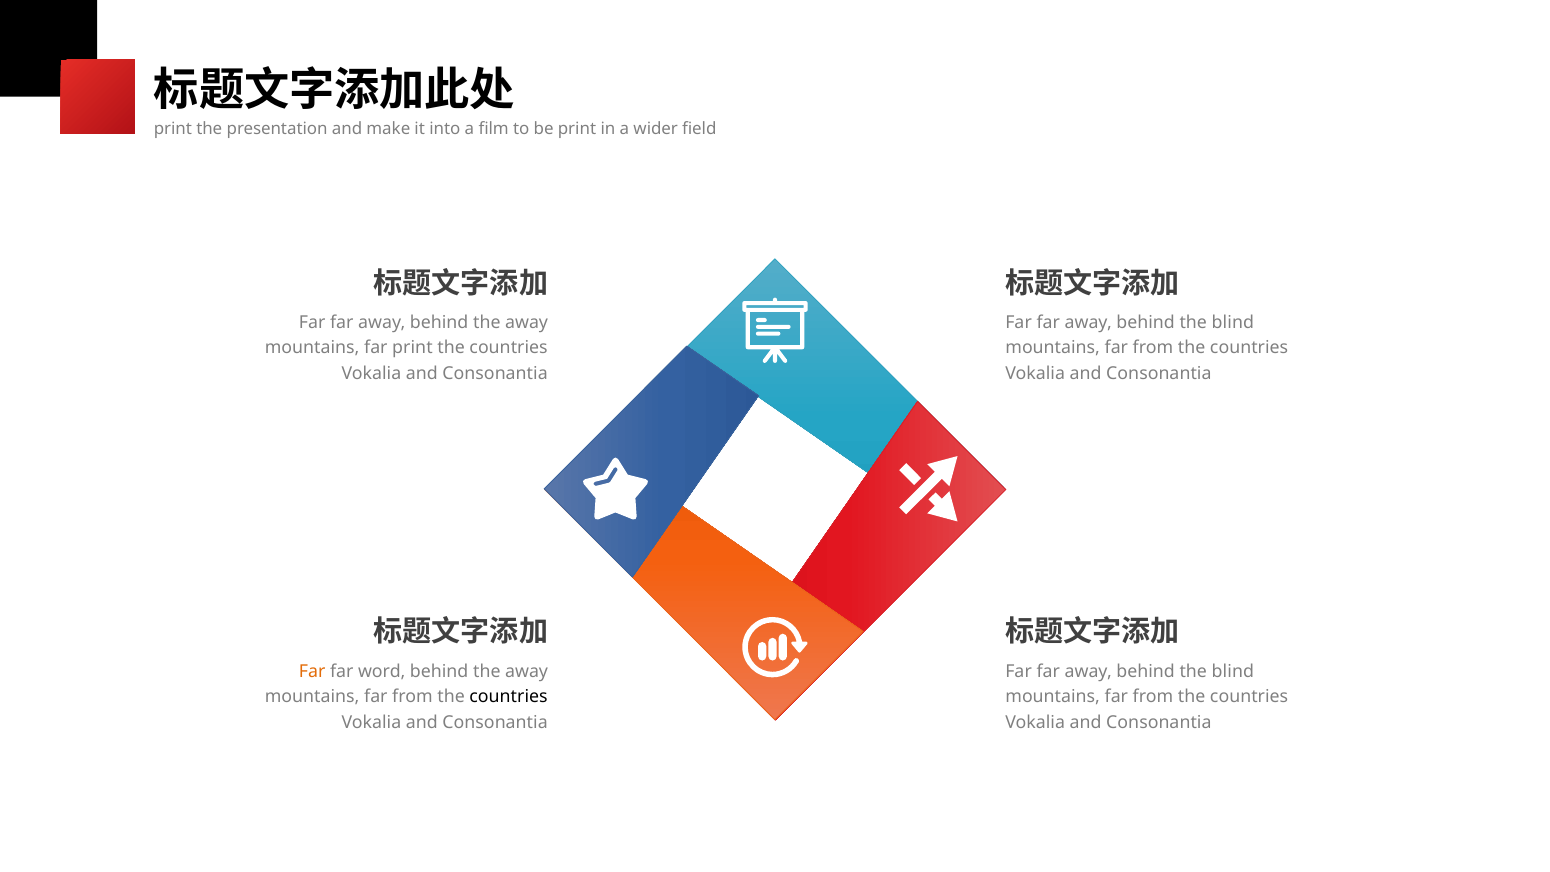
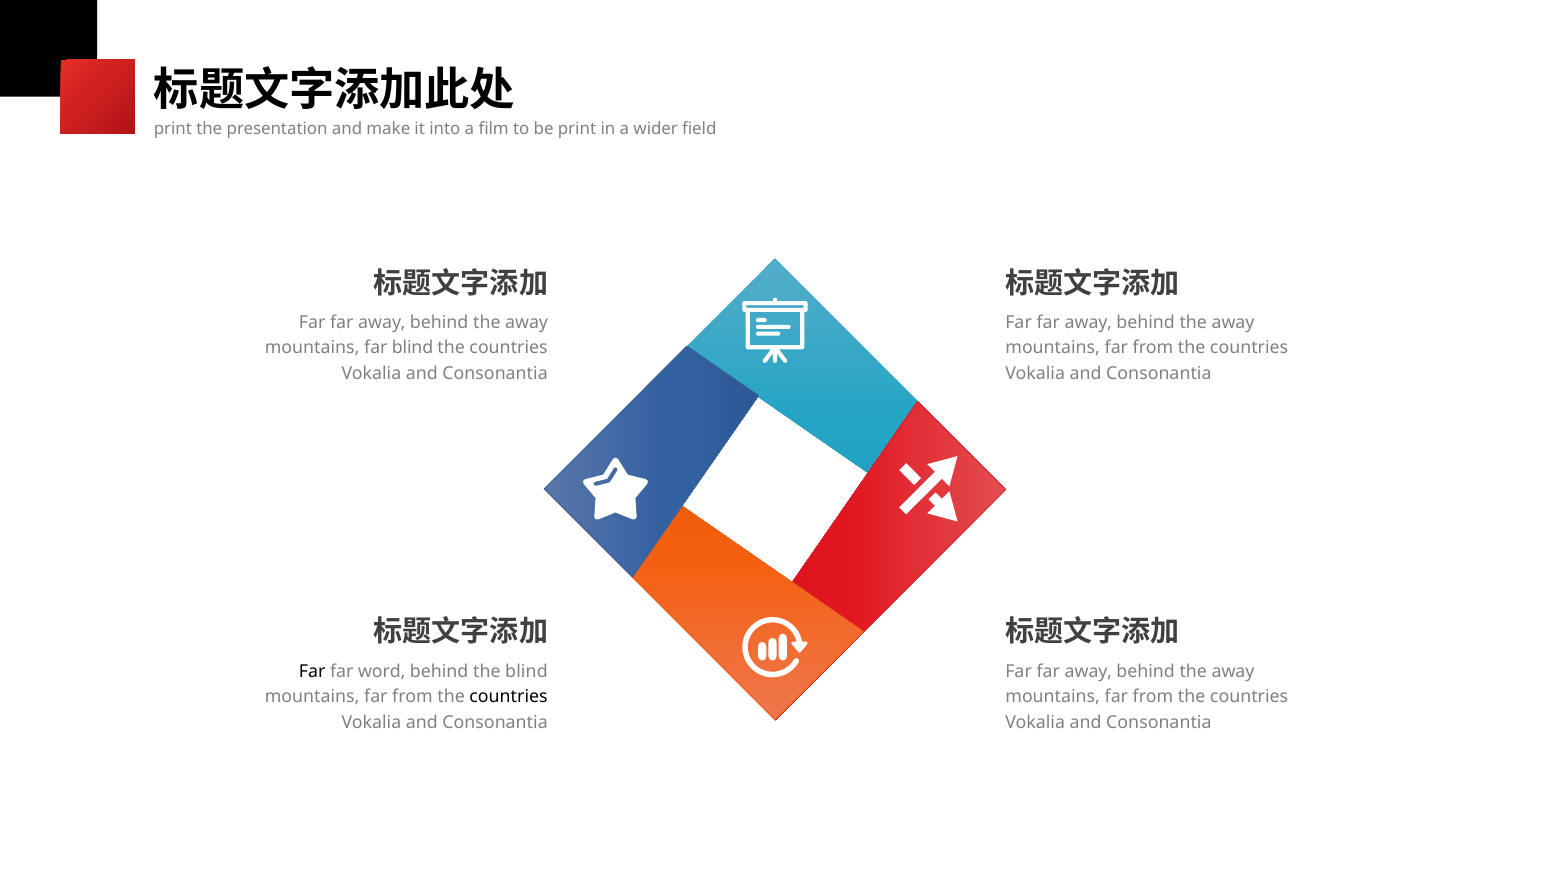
blind: blind -> away (1233, 322)
far print: print -> blind (413, 348)
Far colour: orange -> black (312, 671)
away: away -> blind (526, 671)
blind: blind -> away (1233, 671)
